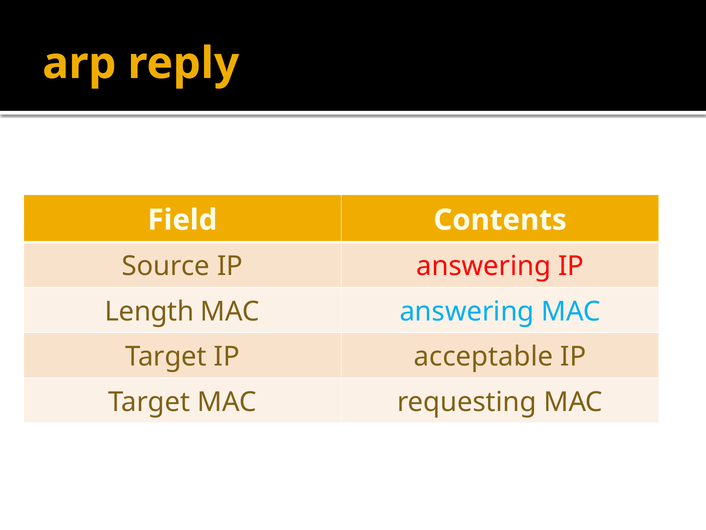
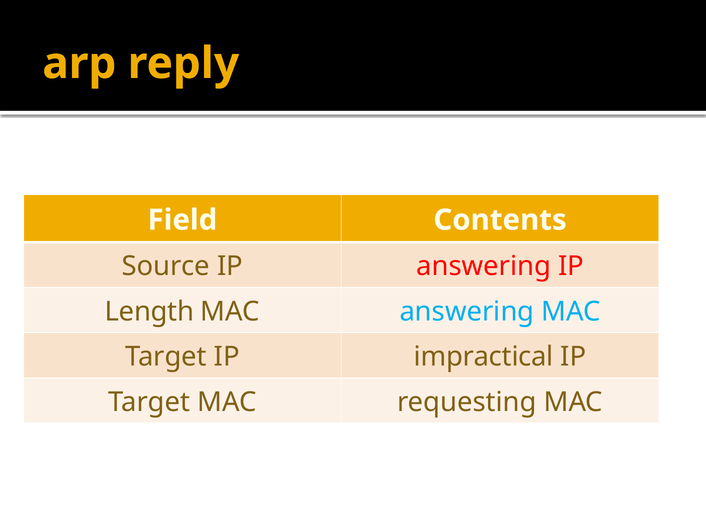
acceptable: acceptable -> impractical (484, 357)
